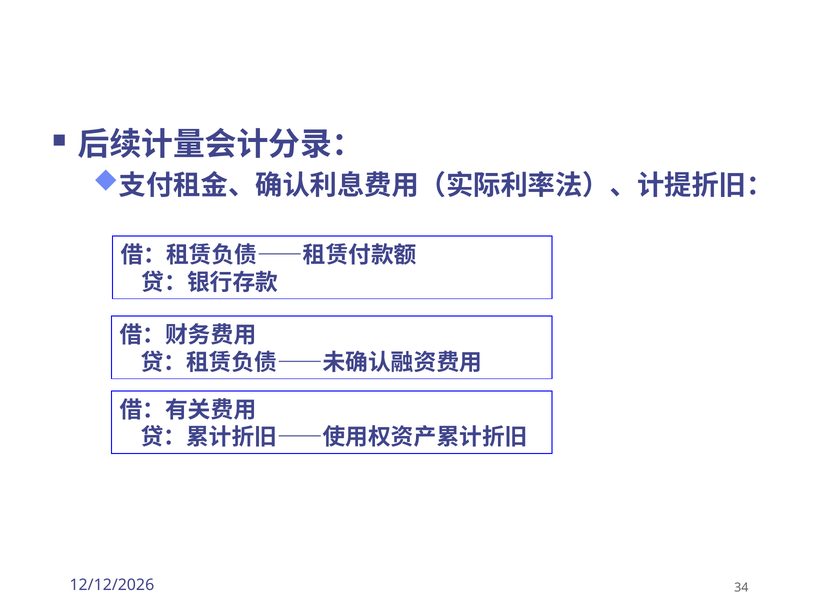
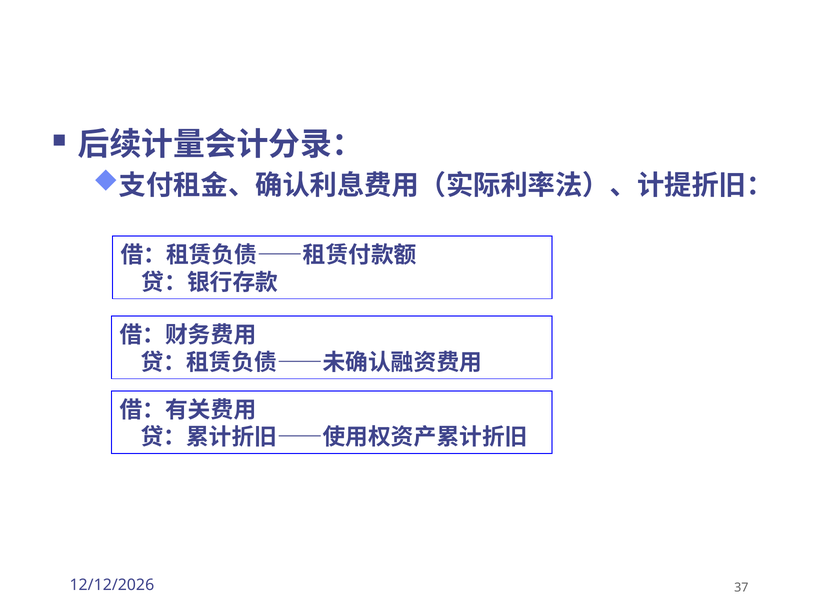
34: 34 -> 37 (741, 587)
